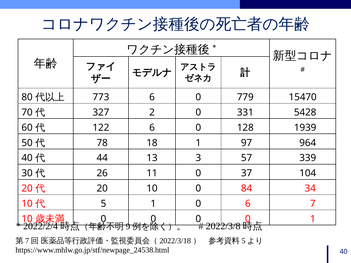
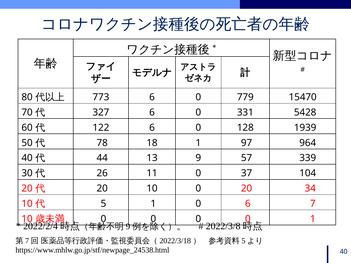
327 2: 2 -> 6 (152, 112)
3: 3 -> 9 (198, 158)
0 84: 84 -> 20 (247, 189)
